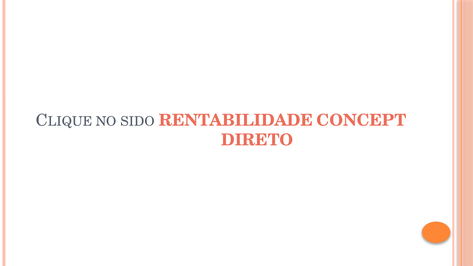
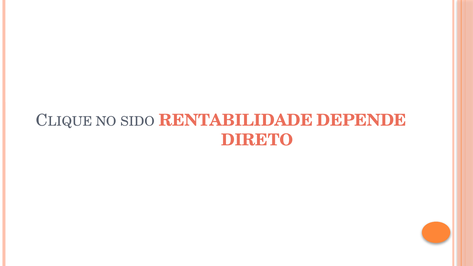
CONCEPT: CONCEPT -> DEPENDE (361, 121)
